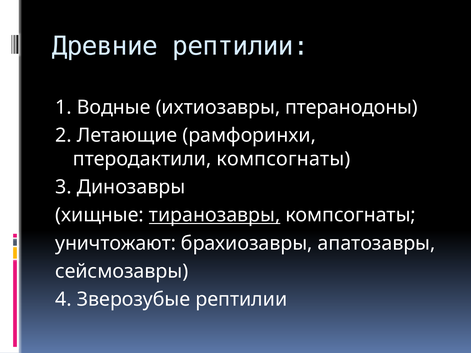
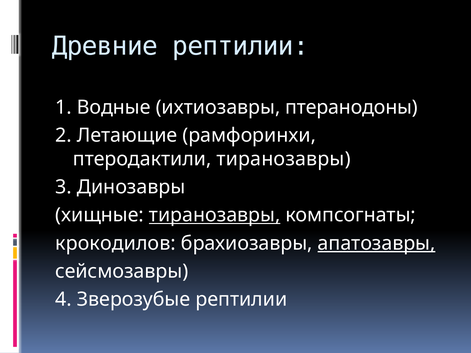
птеродактили компсогнаты: компсогнаты -> тиранозавры (284, 159)
уничтожают: уничтожают -> крокодилов (116, 243)
апатозавры underline: none -> present (377, 243)
